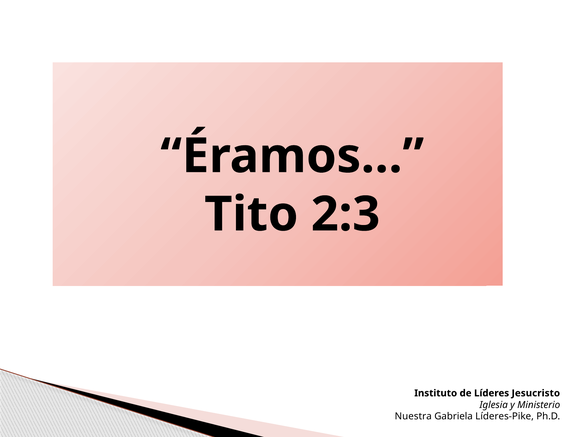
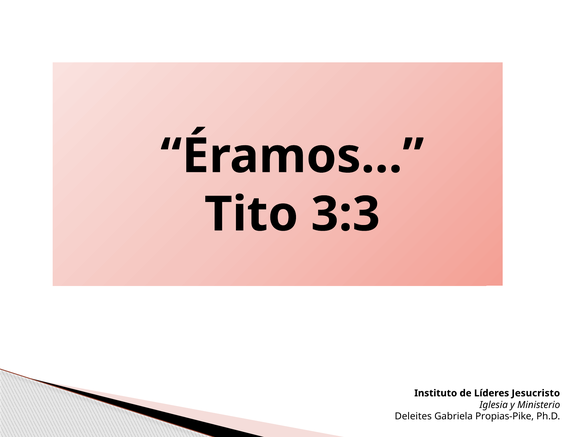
2:3: 2:3 -> 3:3 (346, 215)
Nuestra: Nuestra -> Deleites (413, 417)
Líderes-Pike: Líderes-Pike -> Propias-Pike (505, 417)
